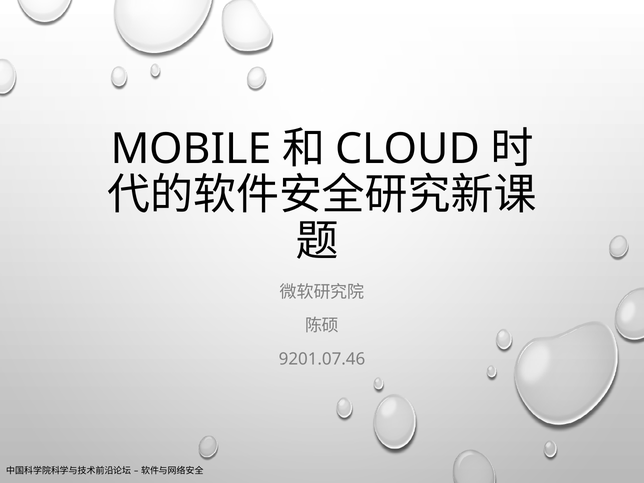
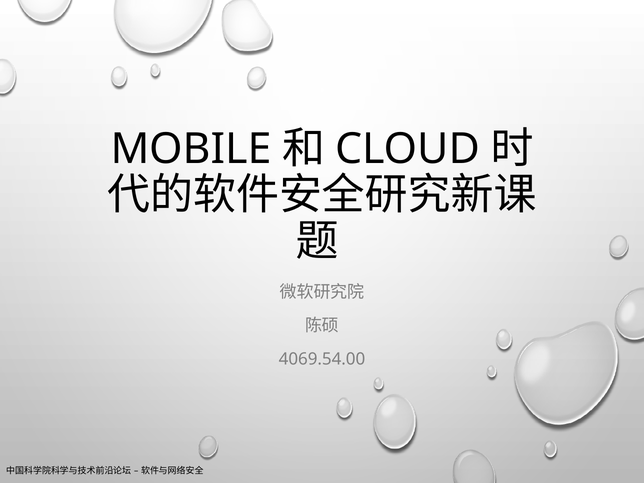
9201.07.46: 9201.07.46 -> 4069.54.00 (322, 359)
